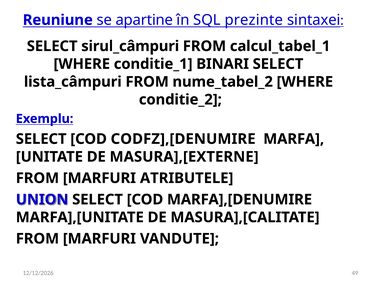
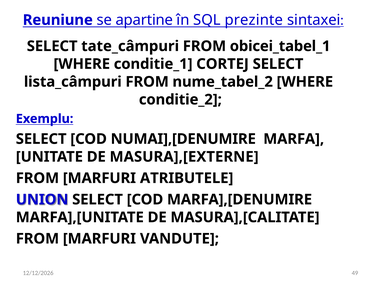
sirul_câmpuri: sirul_câmpuri -> tate_câmpuri (130, 46)
calcul_tabel_1: calcul_tabel_1 -> obicei_tabel_1 (280, 46)
BINARI: BINARI -> CORTEJ (223, 64)
CODFZ],[DENUMIRE: CODFZ],[DENUMIRE -> NUMAI],[DENUMIRE (183, 139)
